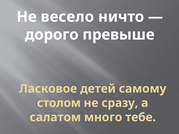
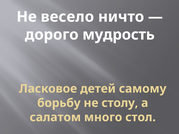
превыше: превыше -> мудрость (119, 35)
столом: столом -> борьбу (59, 103)
сразу: сразу -> столу (120, 103)
тебе: тебе -> стол (141, 117)
